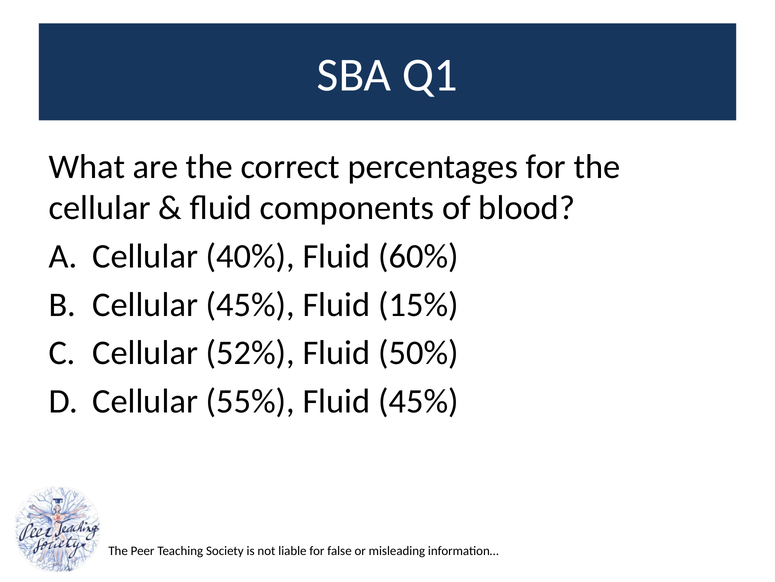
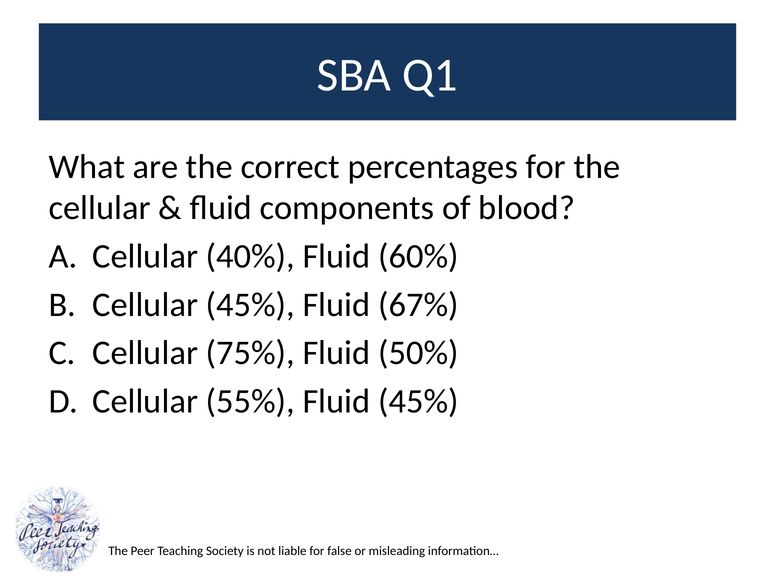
15%: 15% -> 67% (418, 304)
52%: 52% -> 75% (250, 353)
